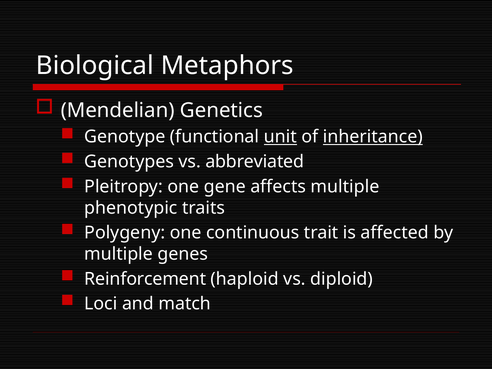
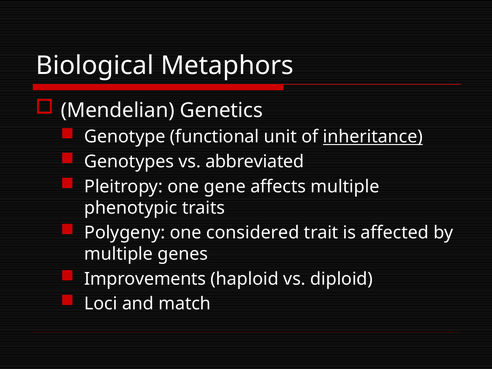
unit underline: present -> none (280, 137)
continuous: continuous -> considered (253, 233)
Reinforcement: Reinforcement -> Improvements (145, 279)
